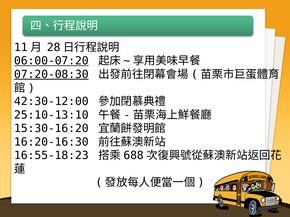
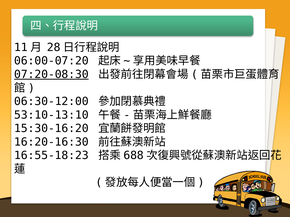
06:00-07:20 underline: present -> none (51, 61)
42:30-12:00: 42:30-12:00 -> 06:30-12:00 (51, 102)
25:10-13:10: 25:10-13:10 -> 53:10-13:10 (51, 115)
